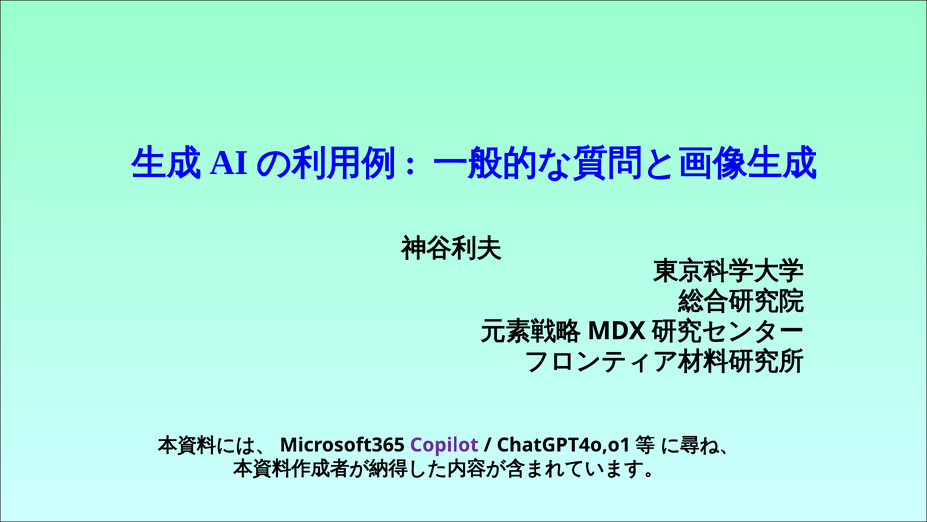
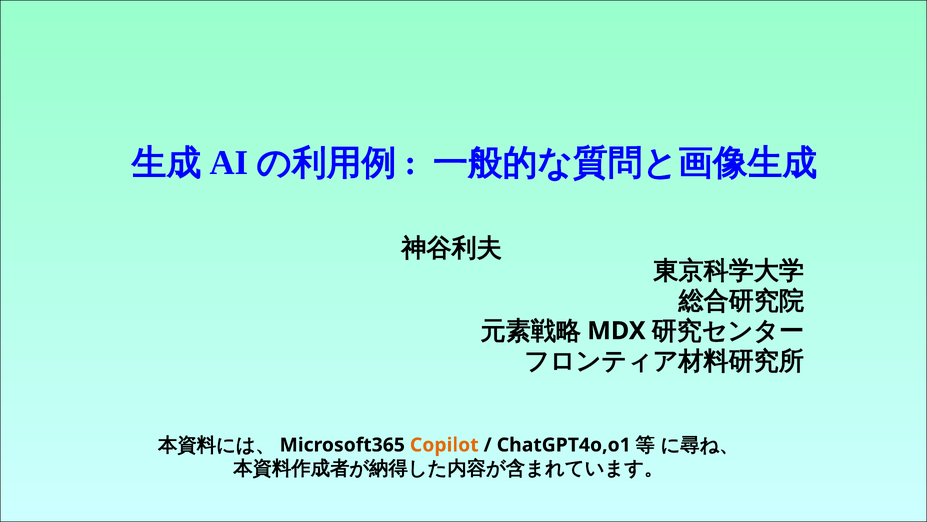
Copilot colour: purple -> orange (444, 445)
